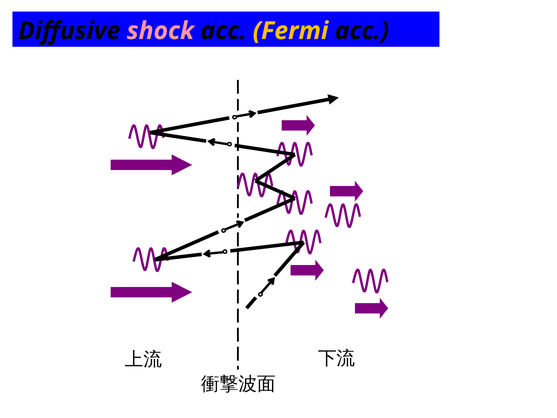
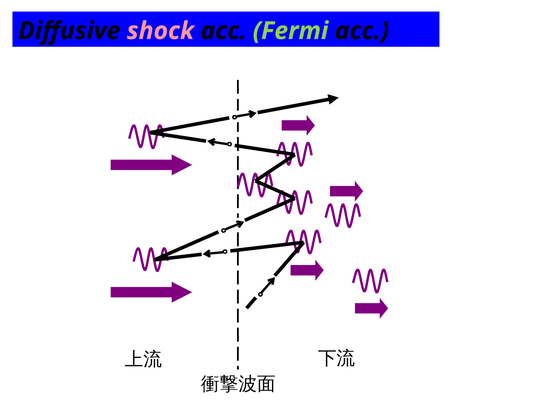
Fermi colour: yellow -> light green (291, 31)
